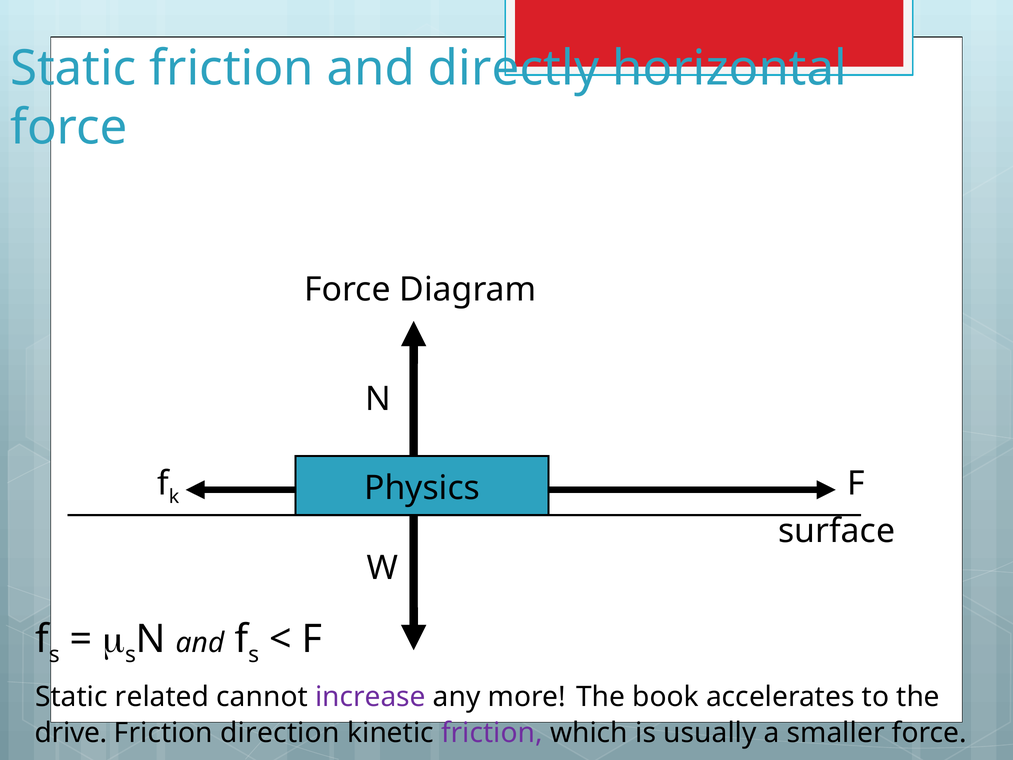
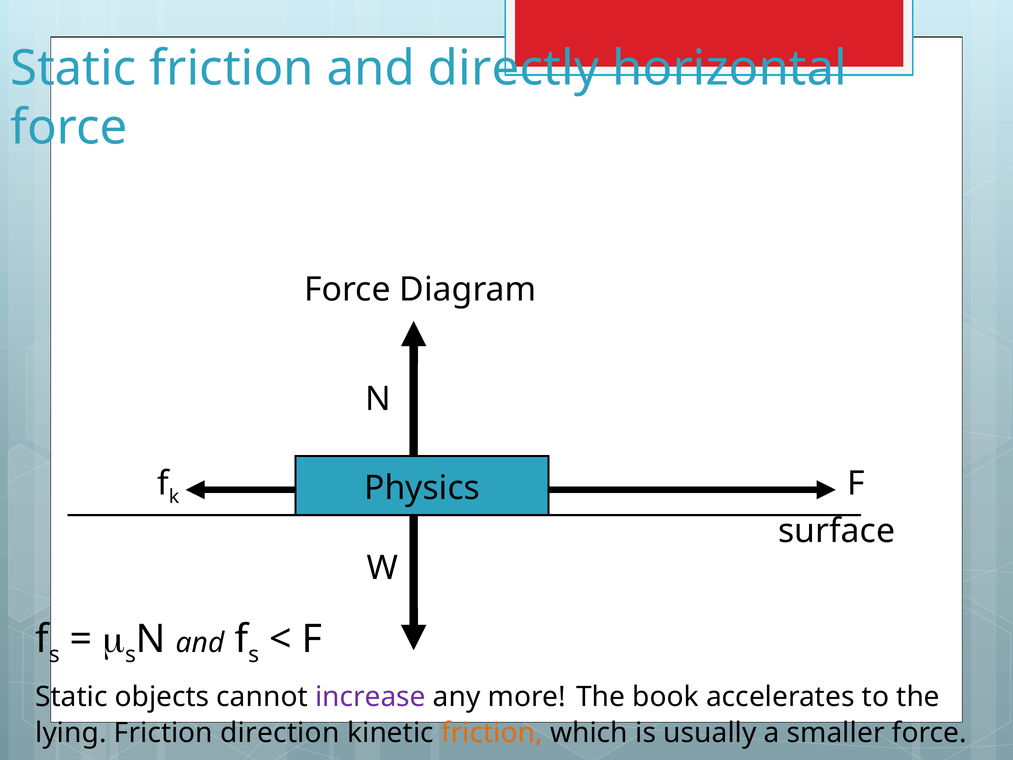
related: related -> objects (162, 697)
drive: drive -> lying (71, 733)
friction colour: purple -> orange (492, 733)
